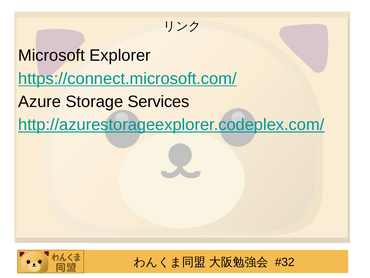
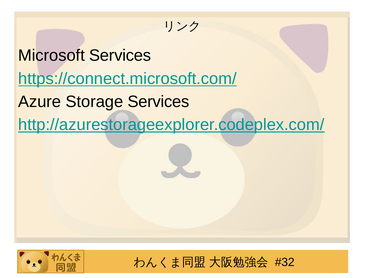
Microsoft Explorer: Explorer -> Services (120, 55)
